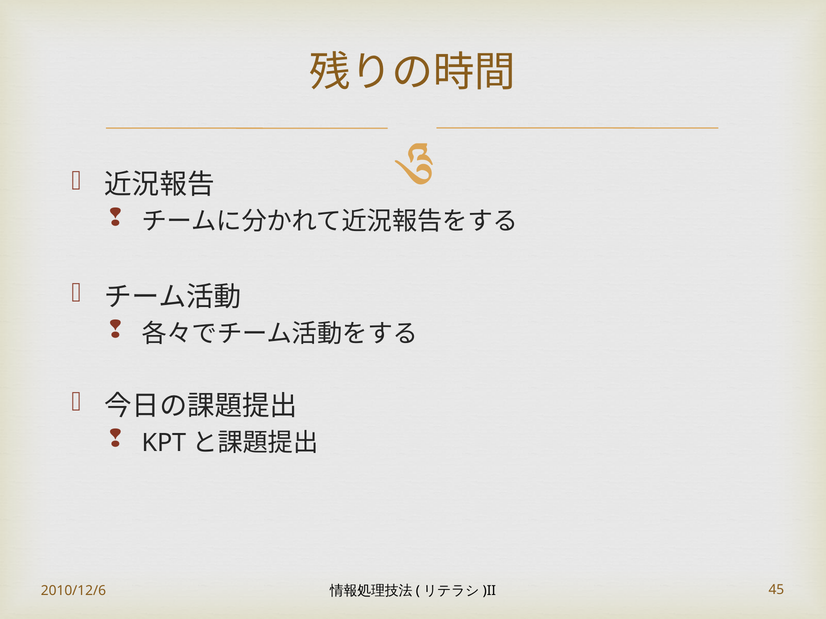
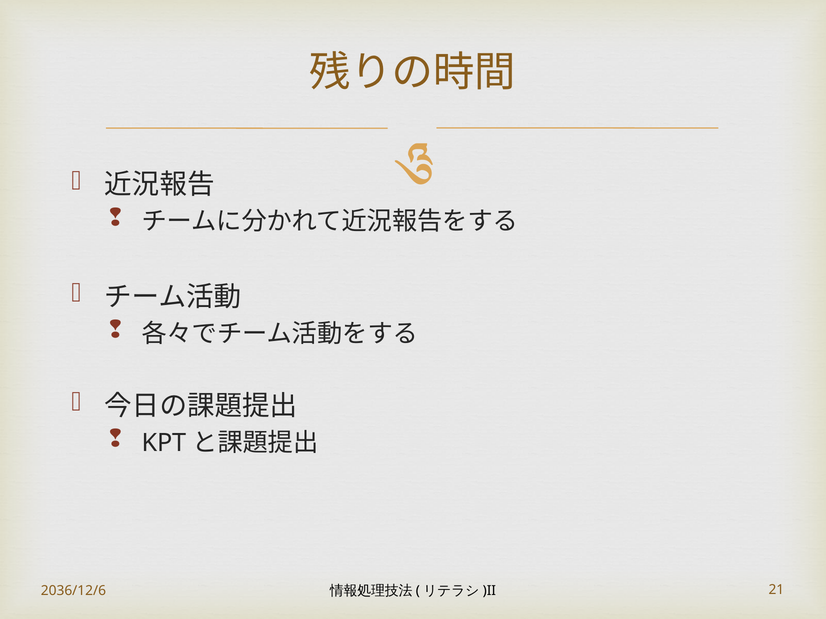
2010/12/6: 2010/12/6 -> 2036/12/6 (73, 591)
45: 45 -> 21 (776, 590)
